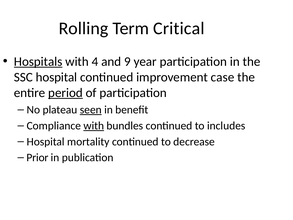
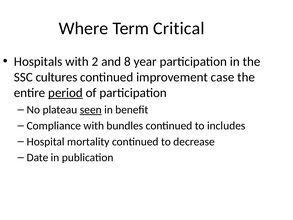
Rolling: Rolling -> Where (83, 28)
Hospitals underline: present -> none (38, 61)
4: 4 -> 2 (95, 61)
9: 9 -> 8 (127, 61)
SSC hospital: hospital -> cultures (56, 77)
with underline: present -> none (94, 126)
Prior: Prior -> Date (38, 157)
